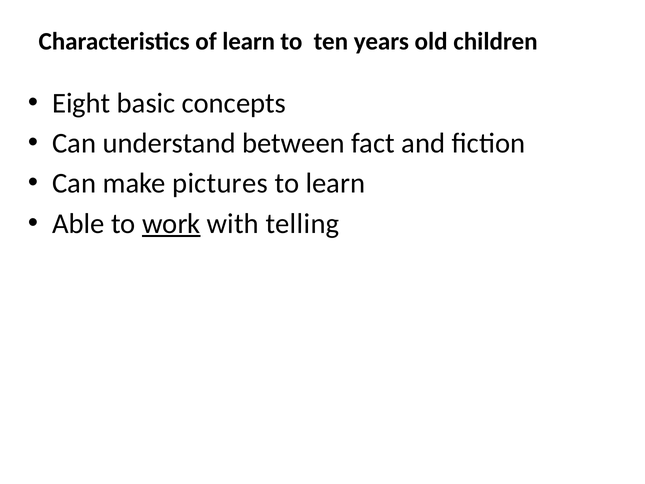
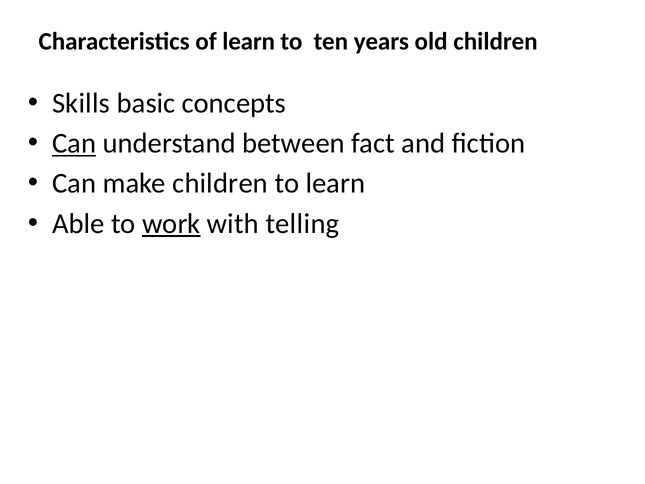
Eight: Eight -> Skills (81, 103)
Can underline: none -> present (74, 143)
make pictures: pictures -> children (220, 183)
